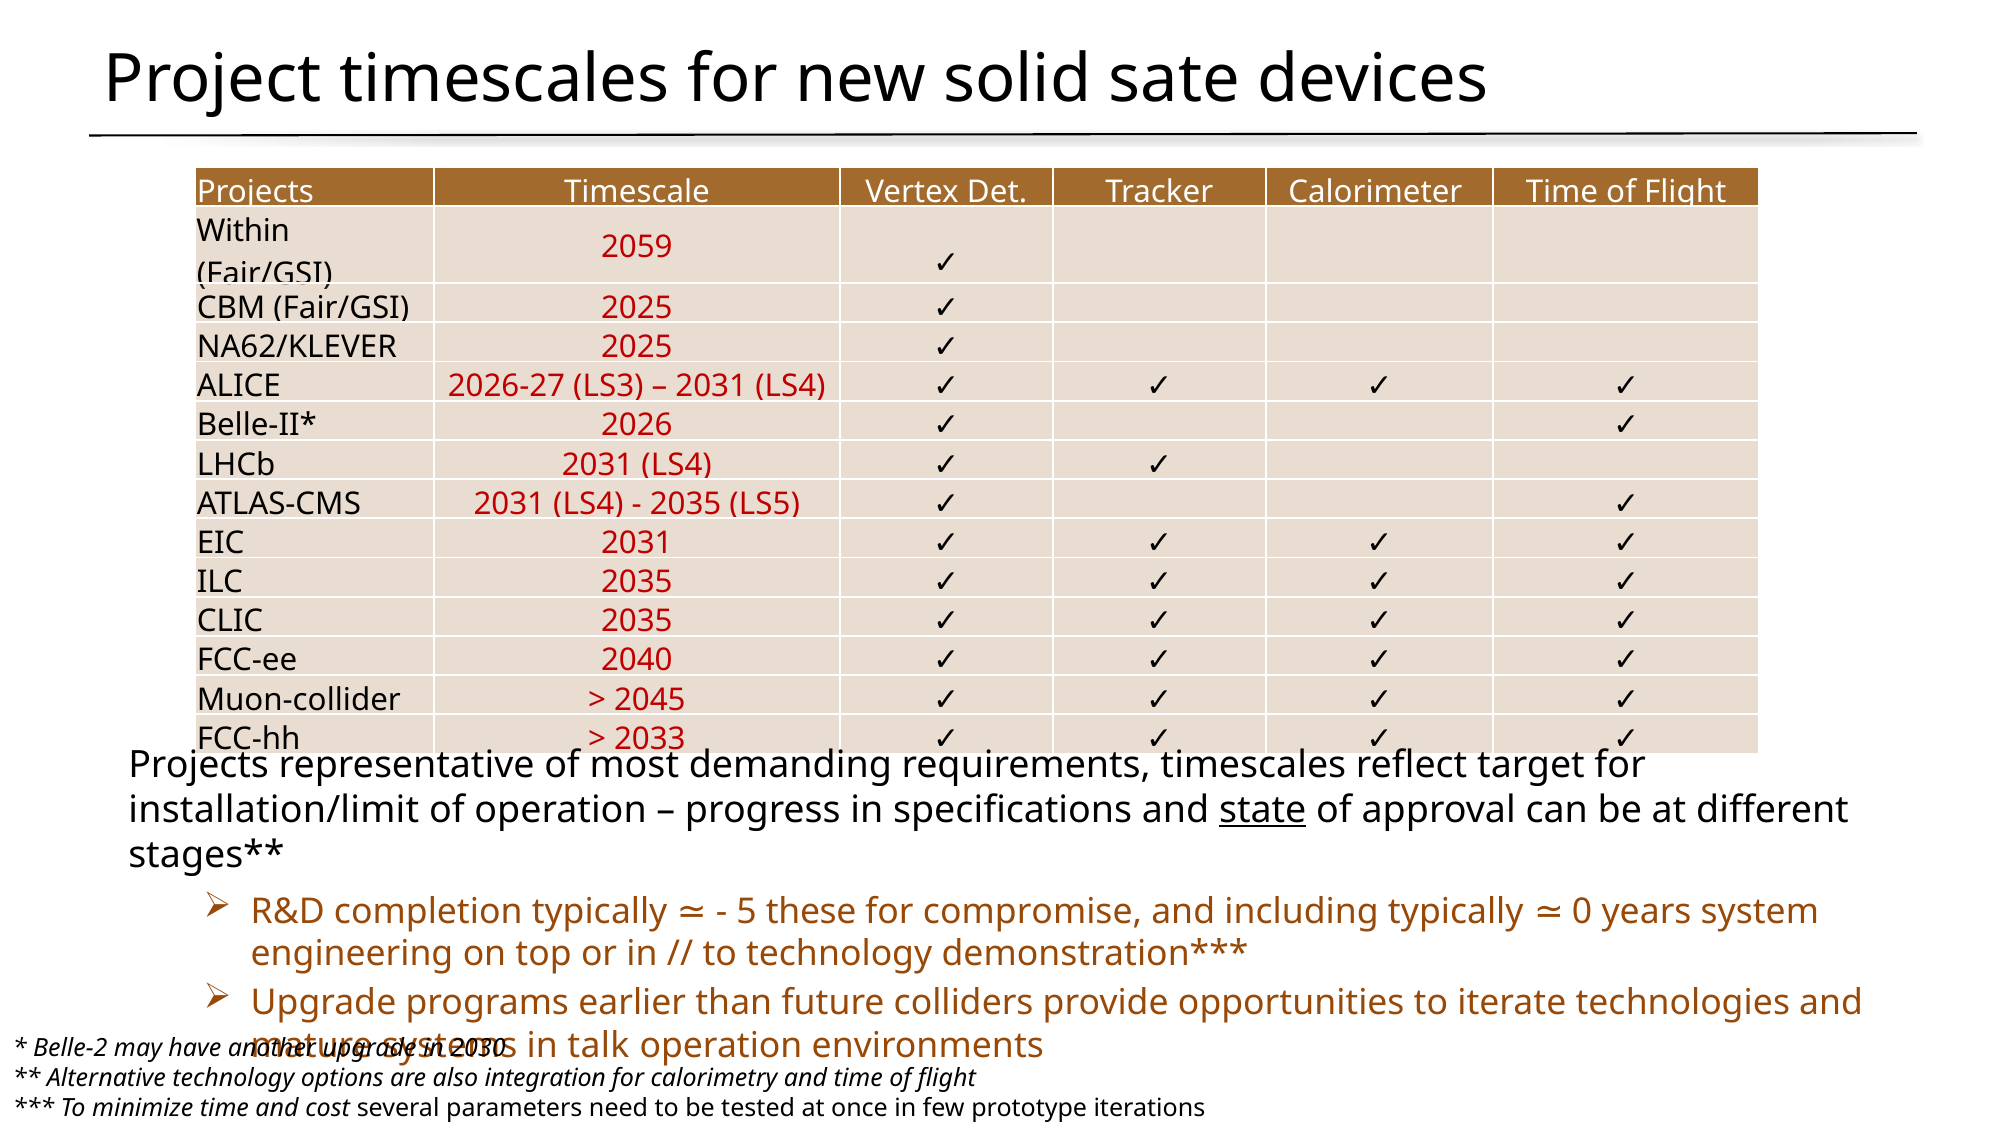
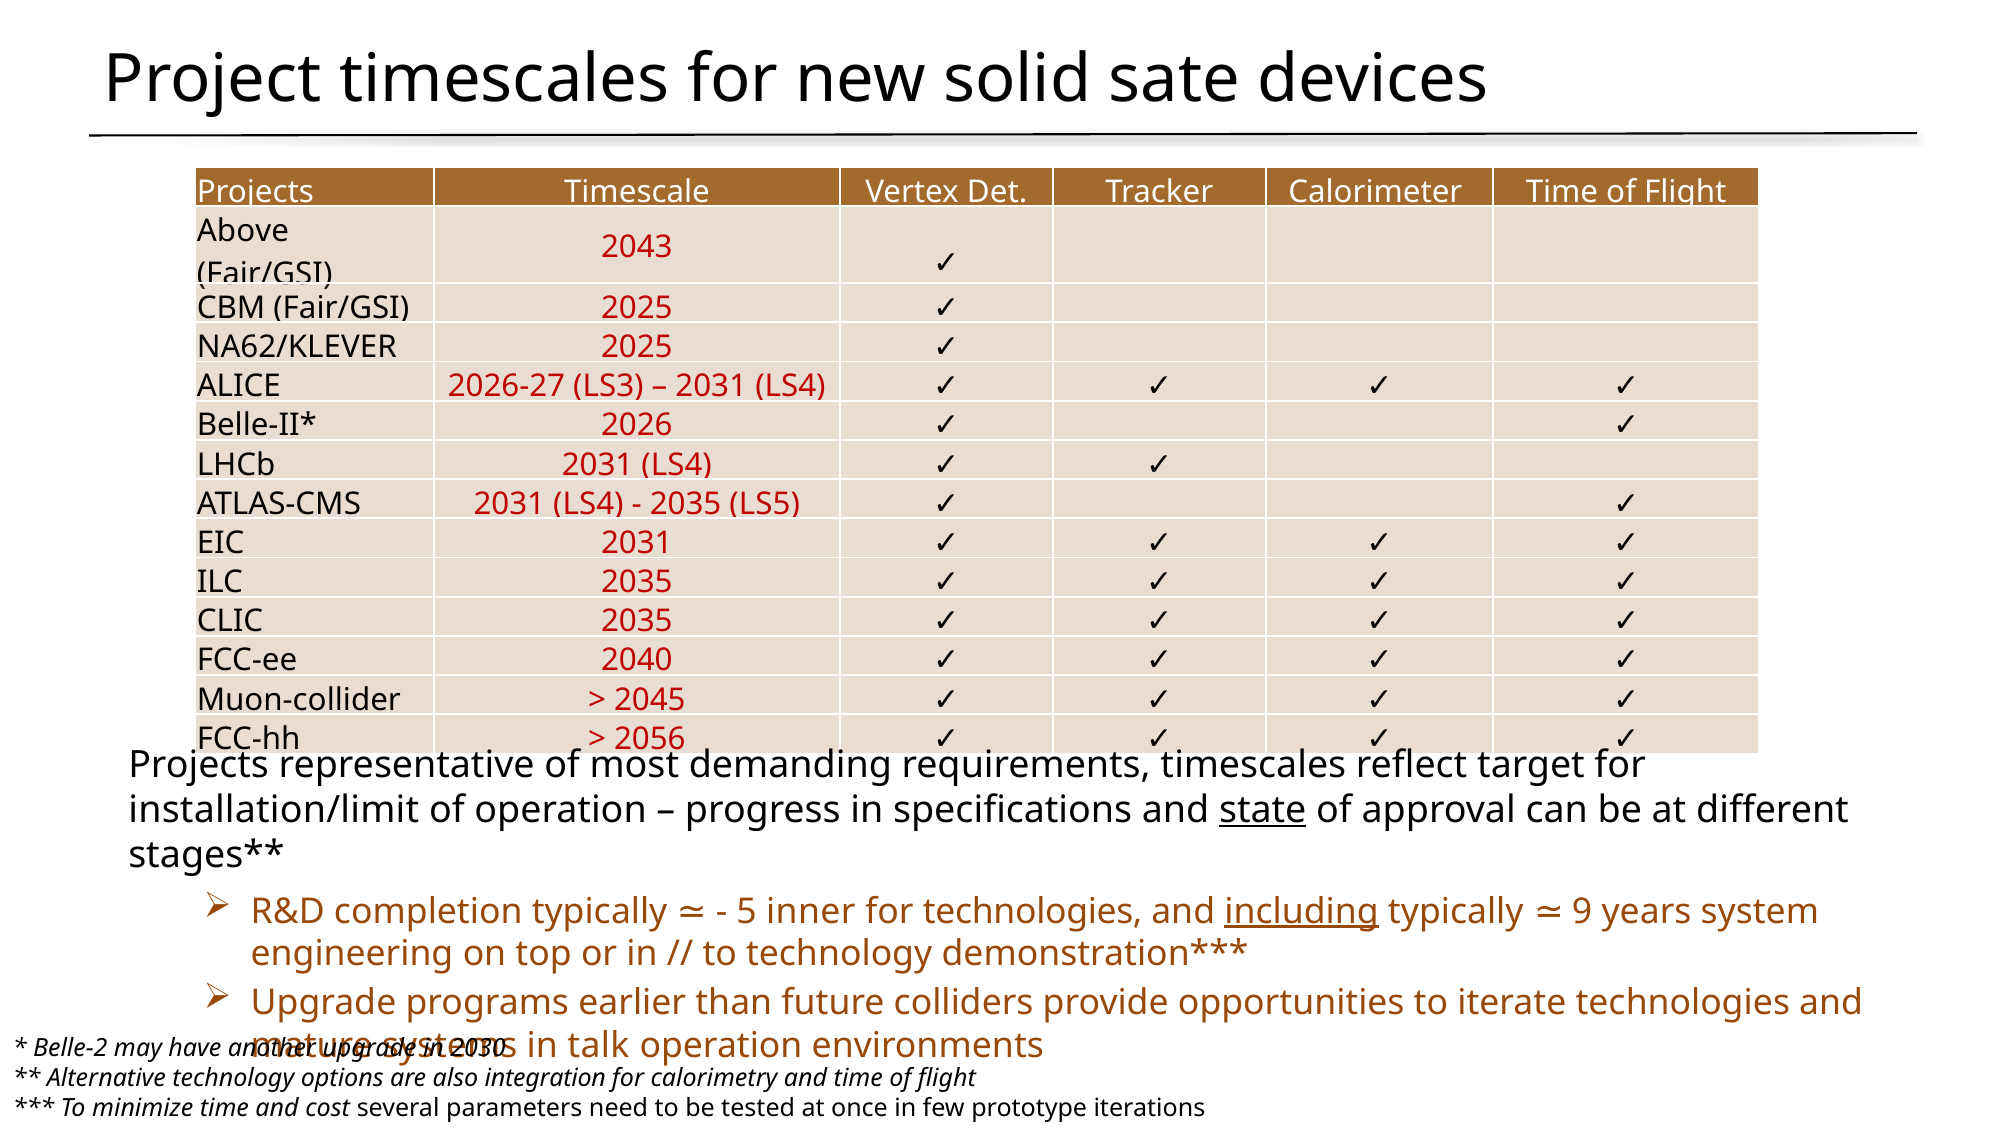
Within: Within -> Above (243, 231)
2059: 2059 -> 2043 (637, 247)
2033: 2033 -> 2056 (650, 739)
these: these -> inner (811, 912)
for compromise: compromise -> technologies (1033, 912)
including underline: none -> present (1302, 912)
0: 0 -> 9 (1582, 912)
